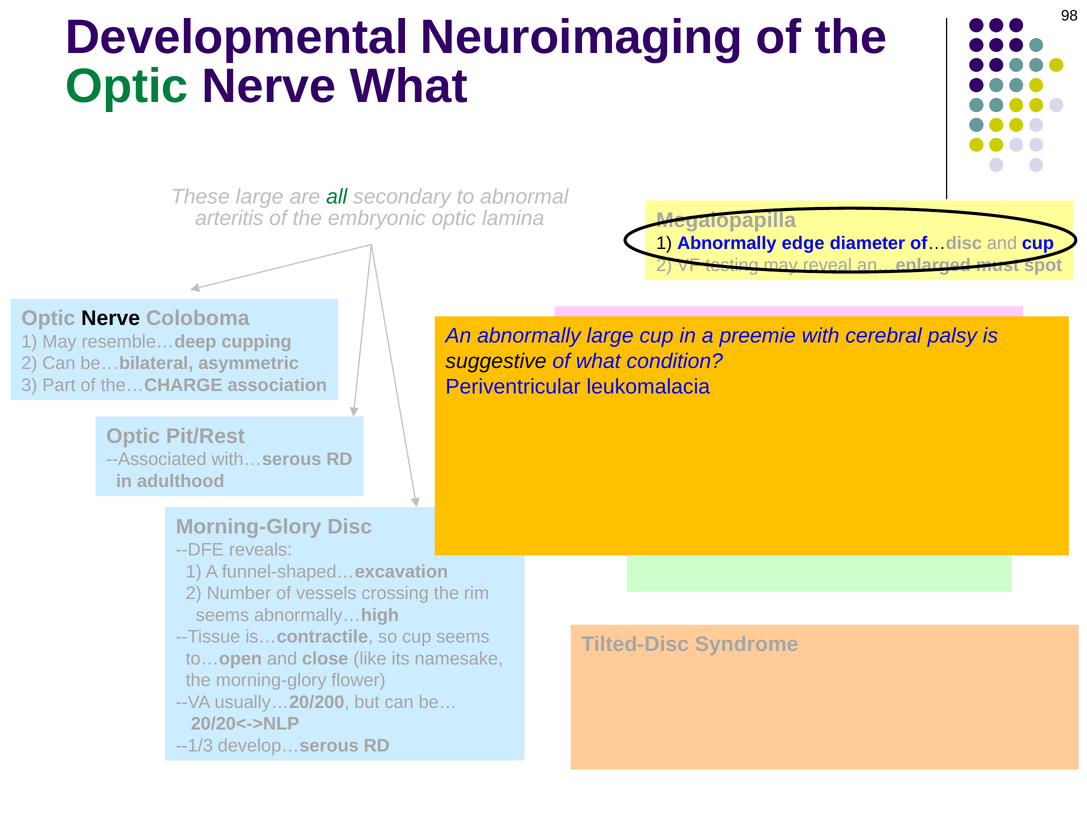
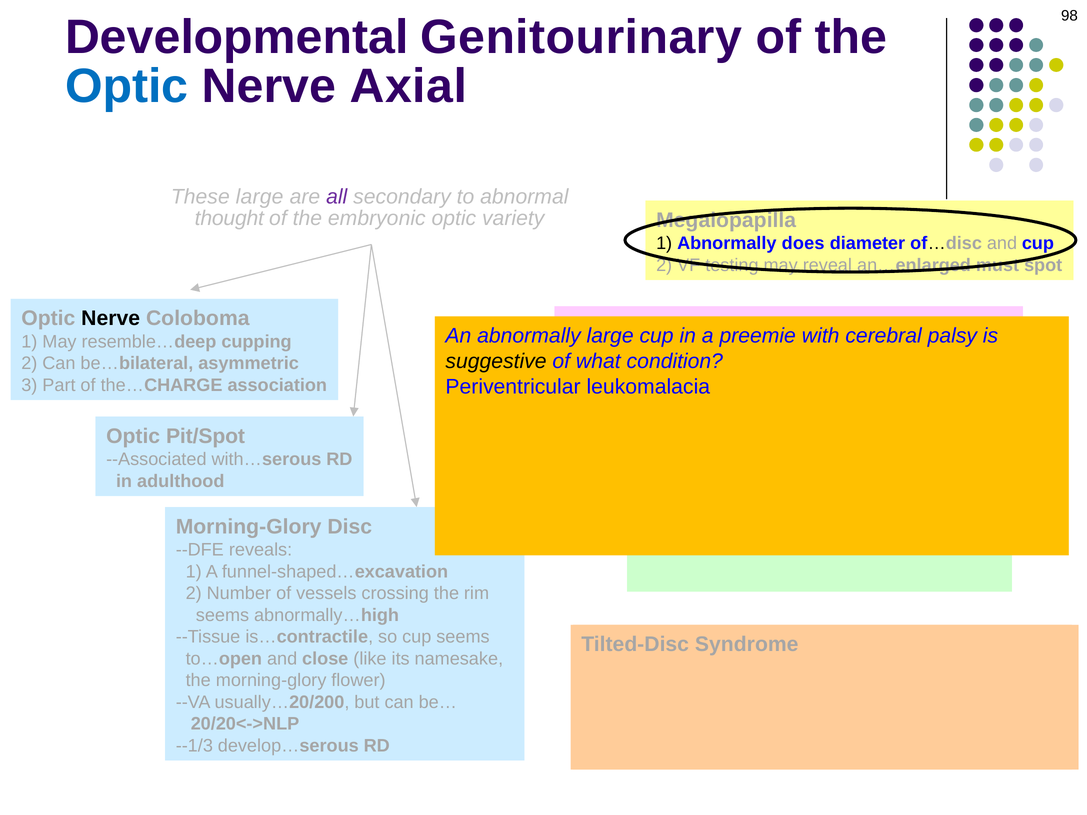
Neuroimaging: Neuroimaging -> Genitourinary (581, 37)
Optic colour: green -> blue (127, 87)
Nerve What: What -> Axial (408, 87)
all colour: green -> purple (337, 197)
arteritis: arteritis -> thought (229, 218)
optic lamina: lamina -> variety (513, 218)
Abnormally edge: edge -> does (803, 243)
Pit/Rest: Pit/Rest -> Pit/Spot (206, 436)
